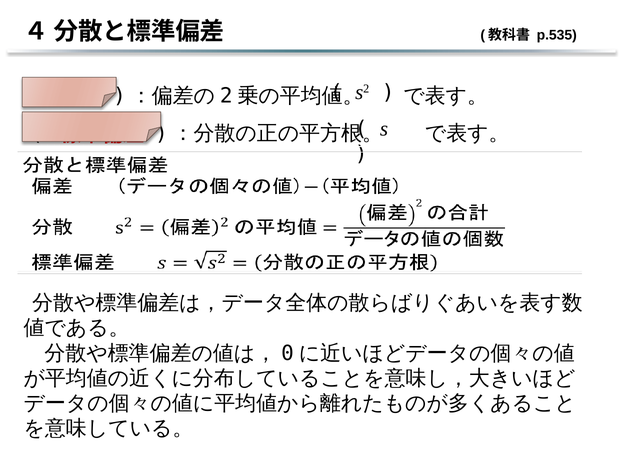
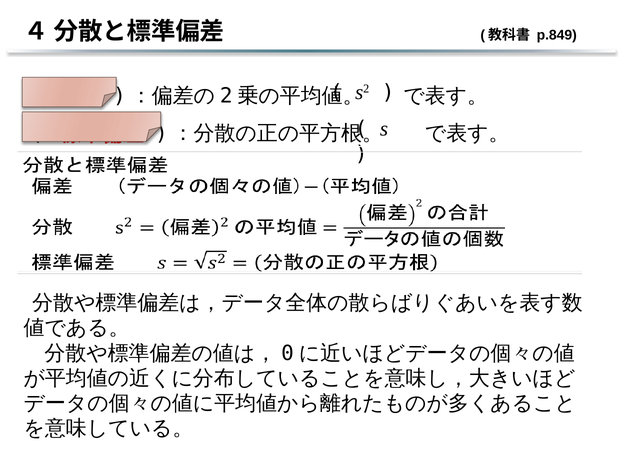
p.535: p.535 -> p.849 (557, 35)
